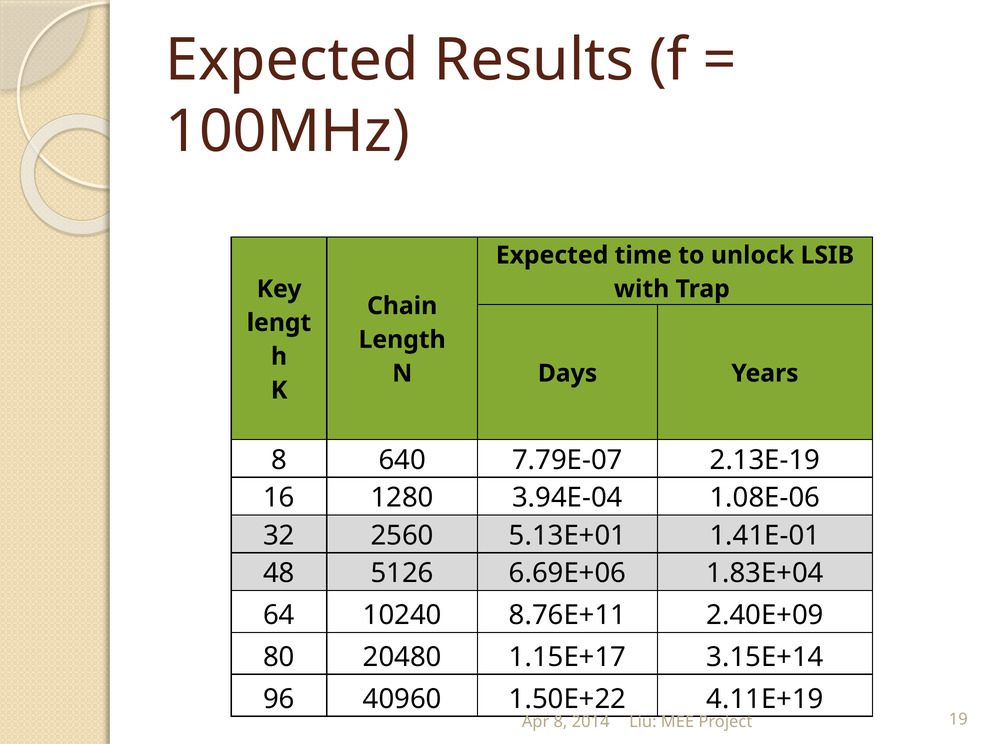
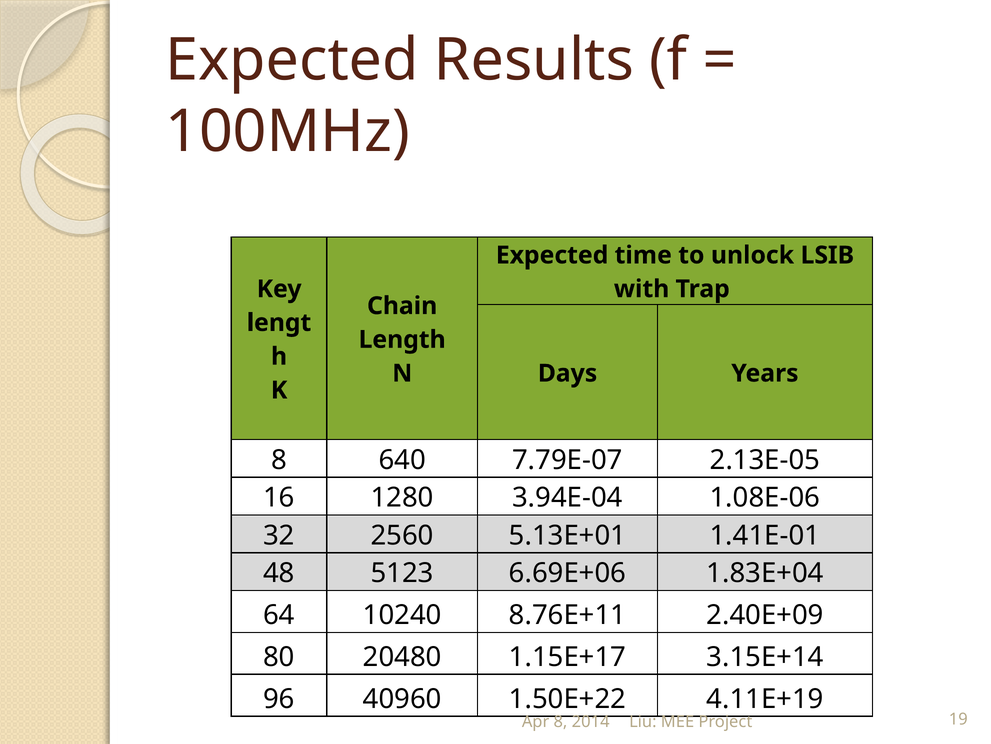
2.13E-19: 2.13E-19 -> 2.13E-05 (765, 460)
5126: 5126 -> 5123 (402, 573)
